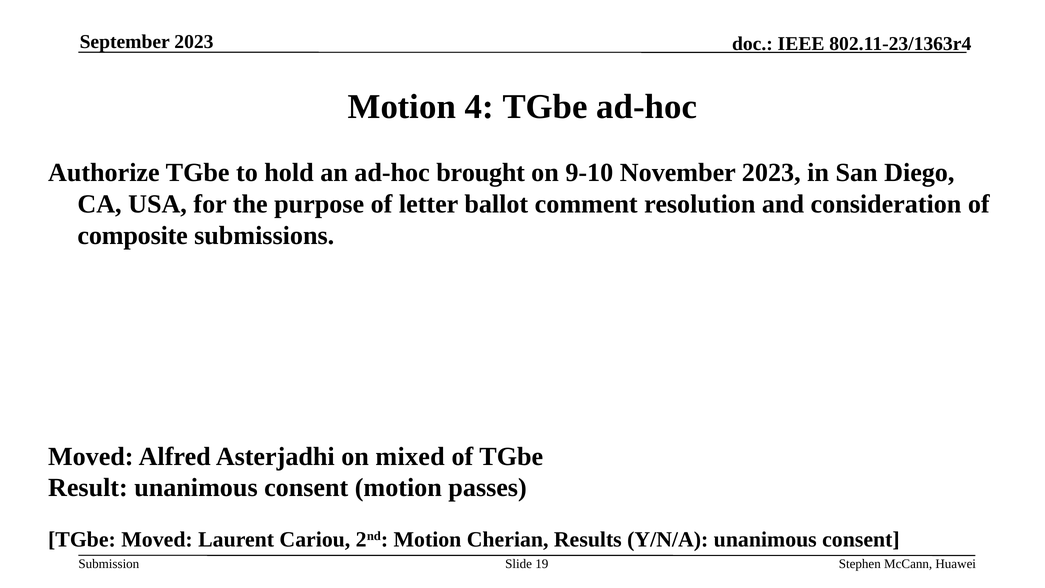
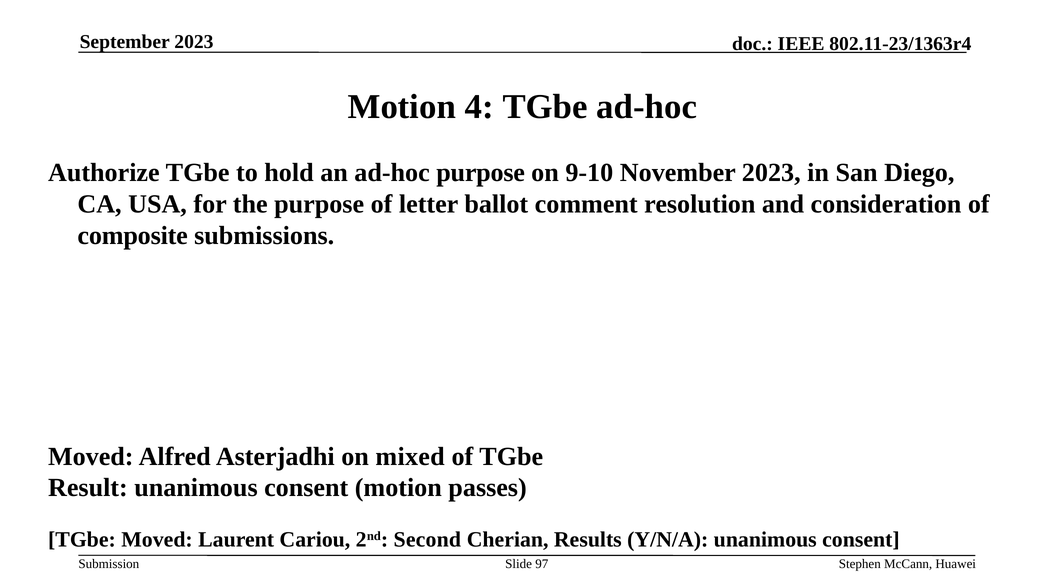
ad-hoc brought: brought -> purpose (481, 173)
2nd Motion: Motion -> Second (427, 540)
19: 19 -> 97 (542, 564)
